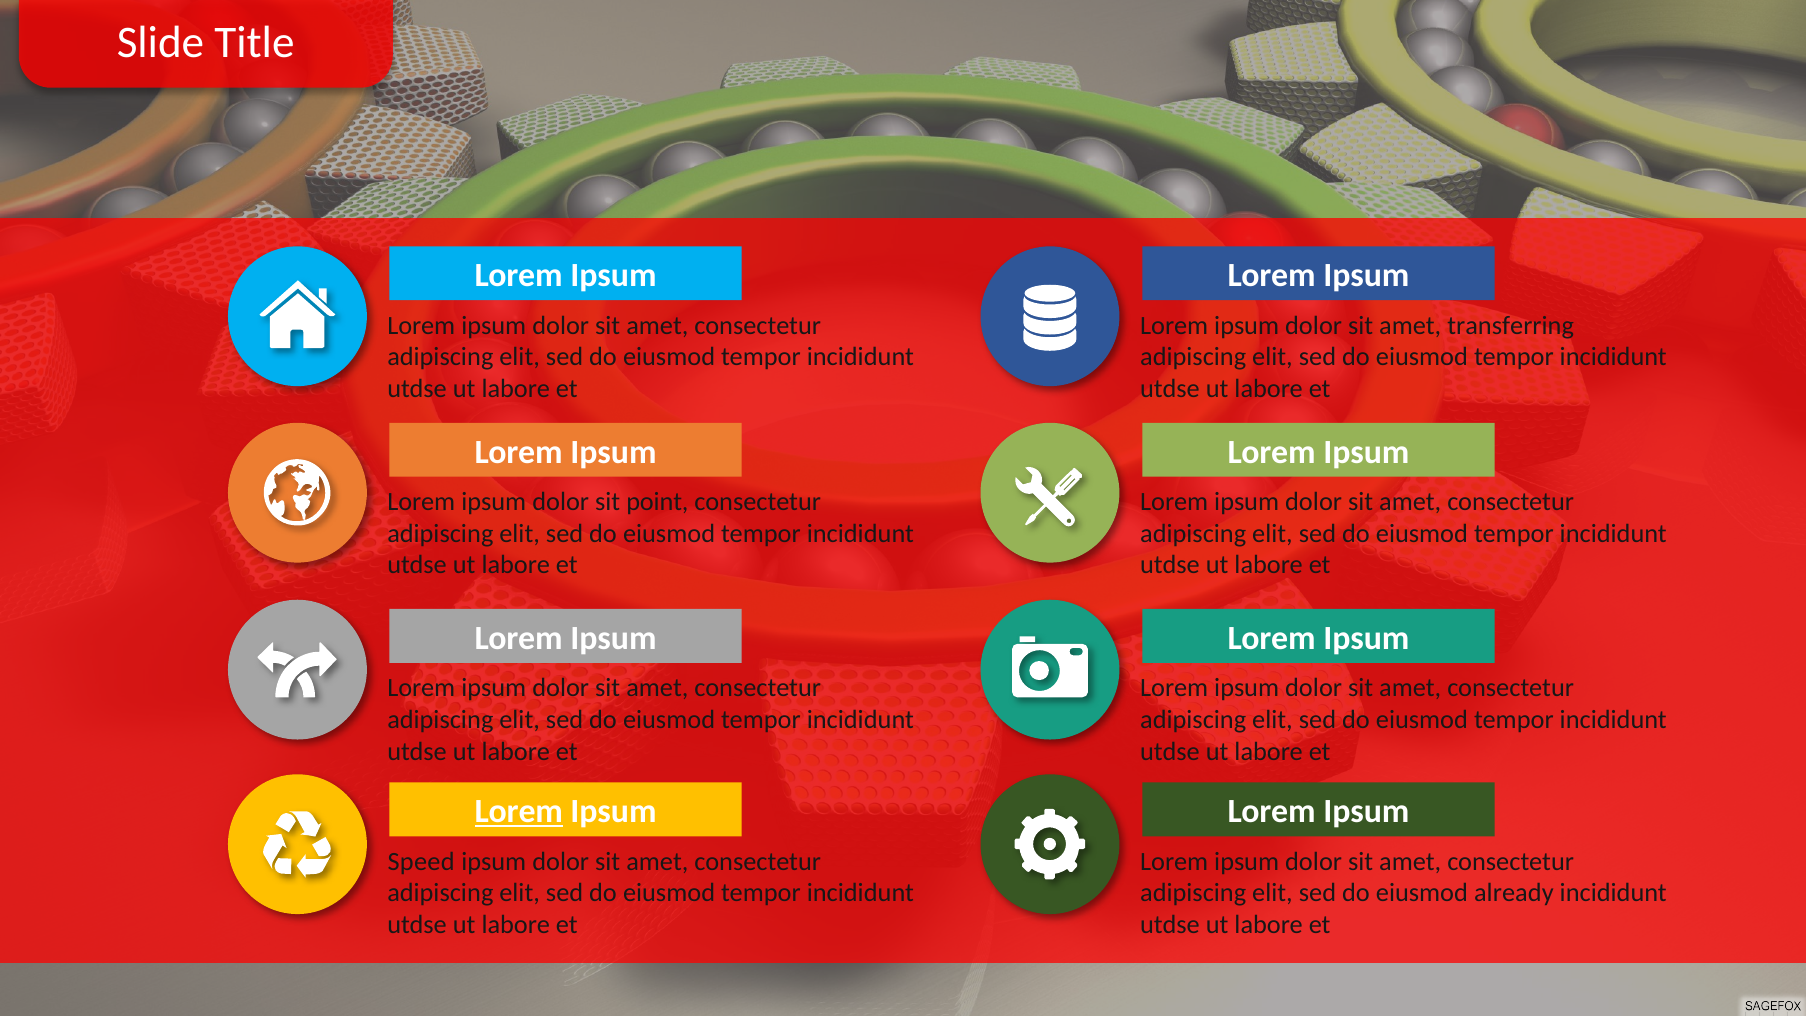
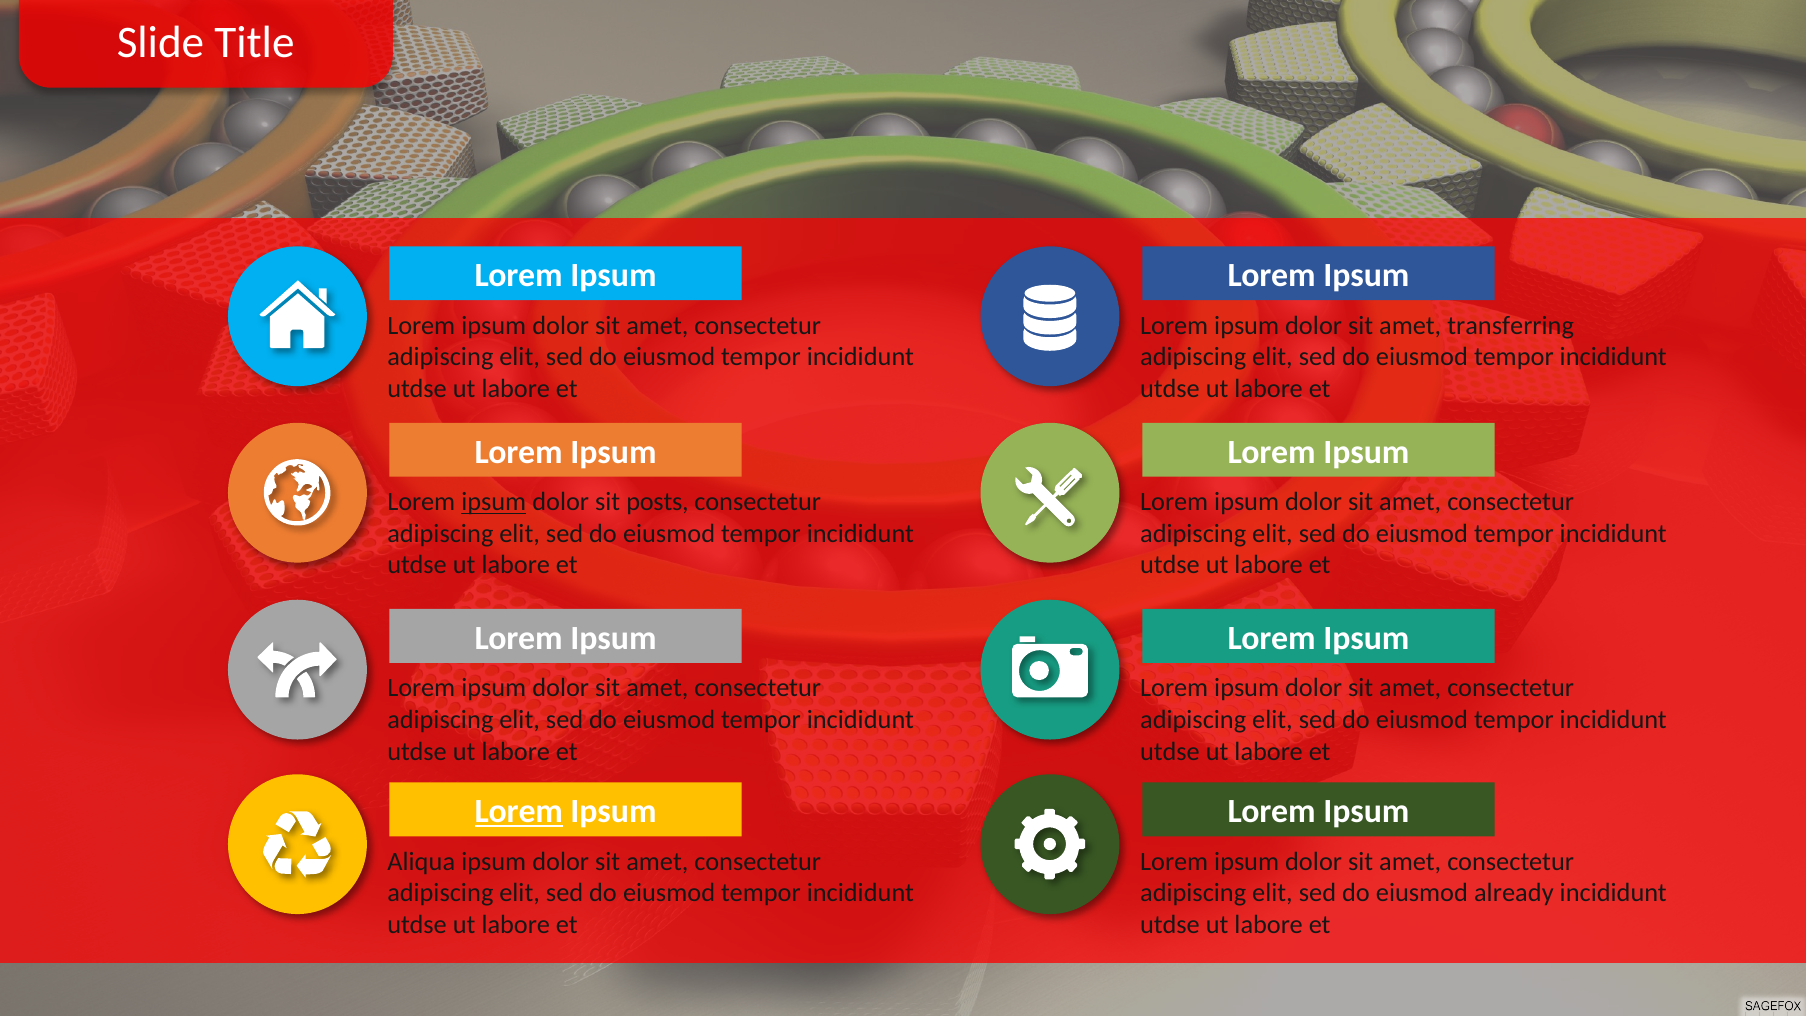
ipsum underline: none -> present (494, 502)
point: point -> posts (657, 502)
Speed: Speed -> Aliqua (421, 862)
